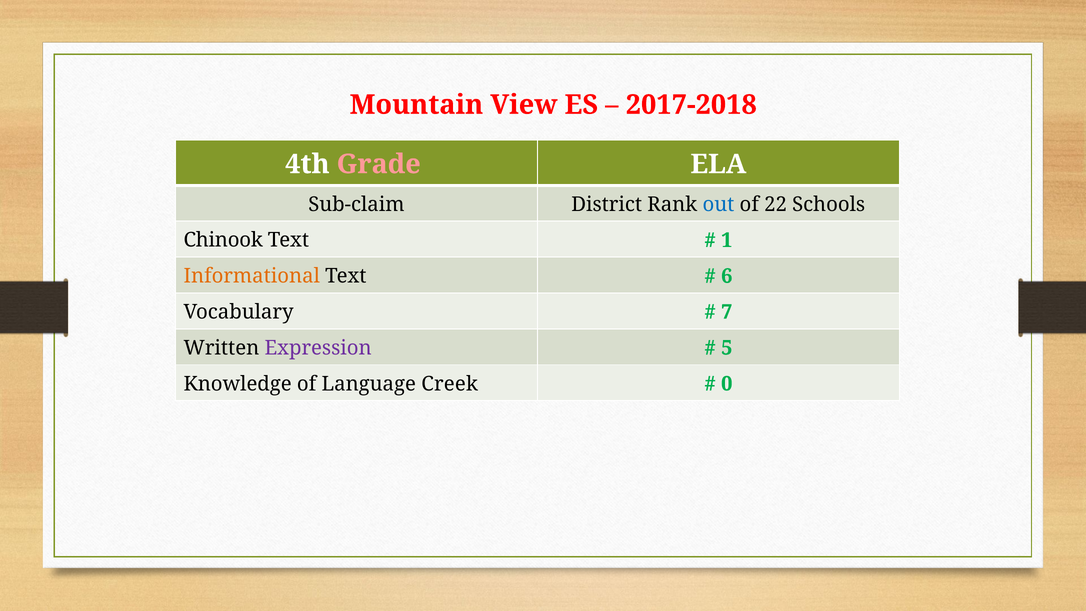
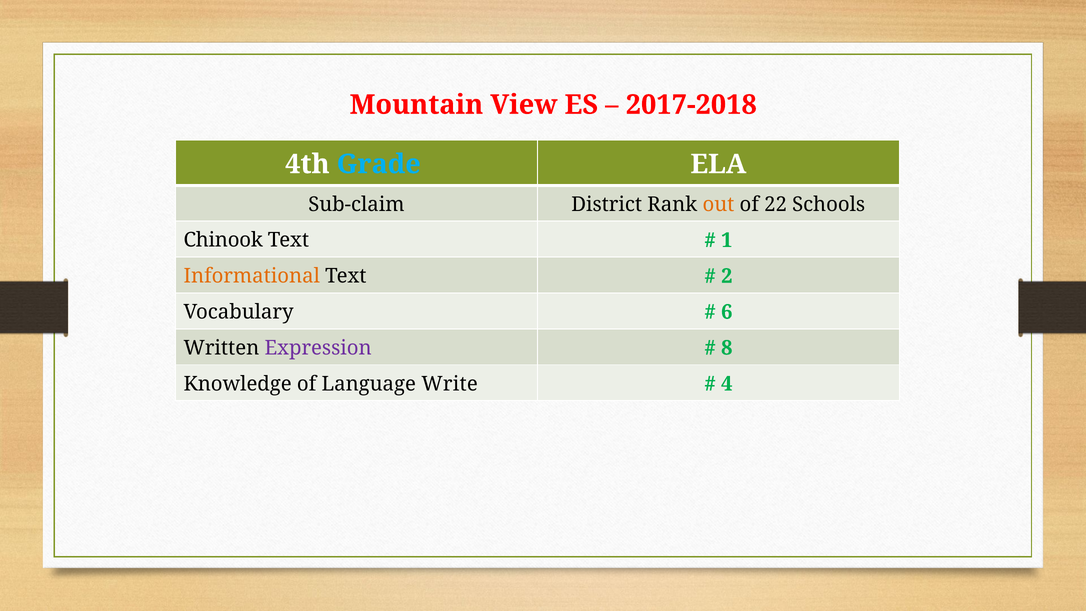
Grade colour: pink -> light blue (379, 164)
out colour: blue -> orange (718, 204)
6: 6 -> 2 (727, 276)
7: 7 -> 6 (727, 312)
5: 5 -> 8 (727, 348)
Creek: Creek -> Write (450, 384)
0: 0 -> 4 (727, 384)
